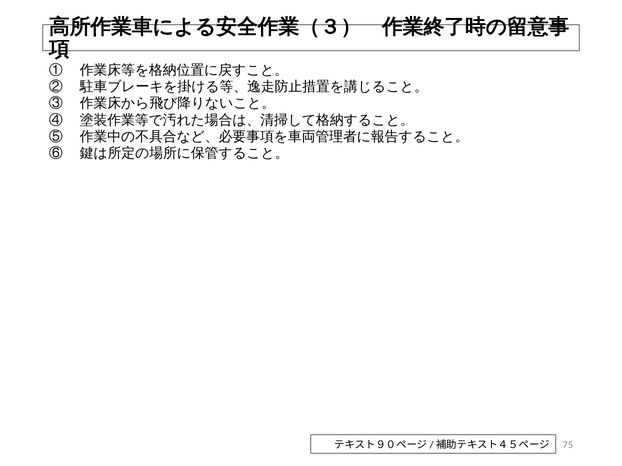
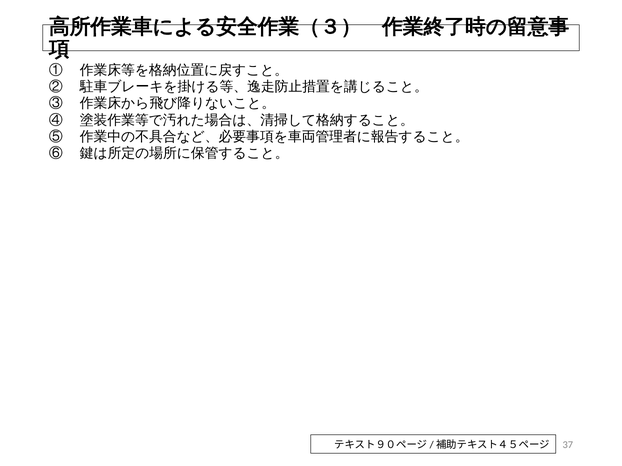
75: 75 -> 37 (568, 445)
